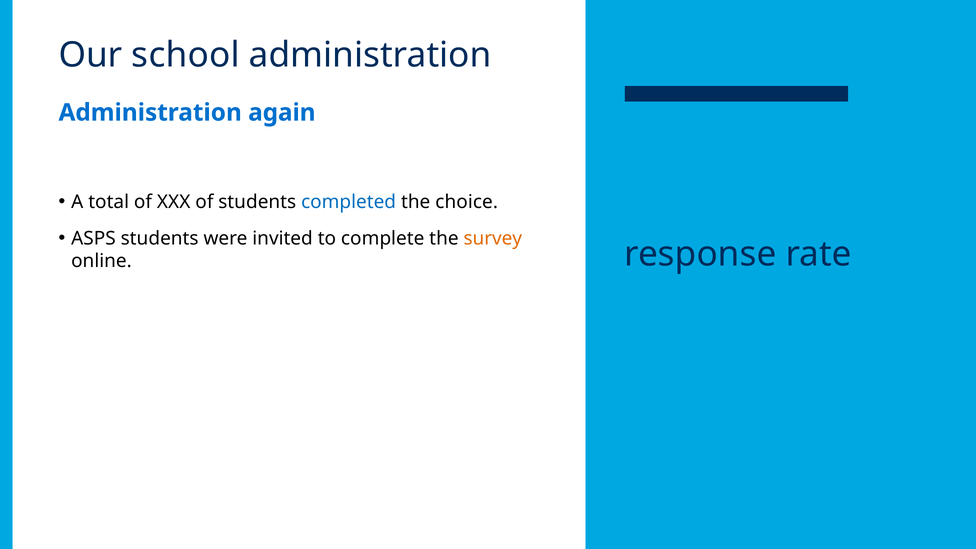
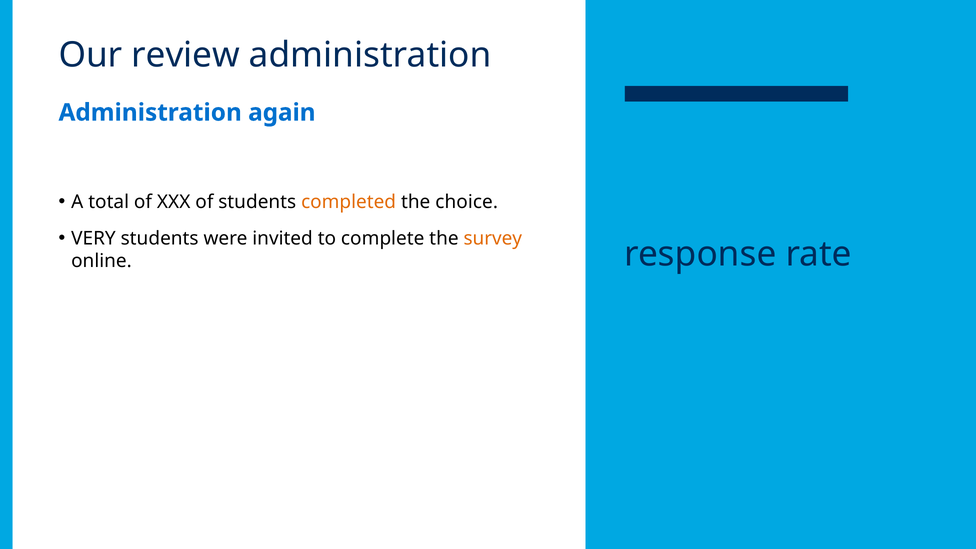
school: school -> review (186, 55)
completed colour: blue -> orange (349, 202)
ASPS: ASPS -> VERY (93, 238)
